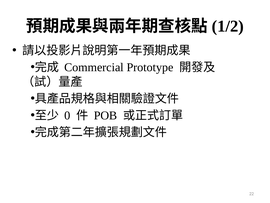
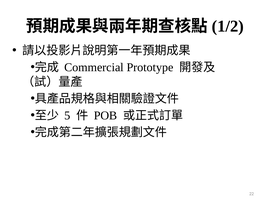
0: 0 -> 5 (67, 115)
